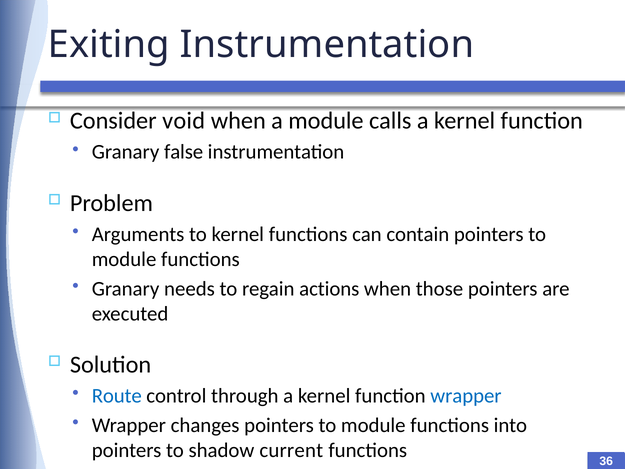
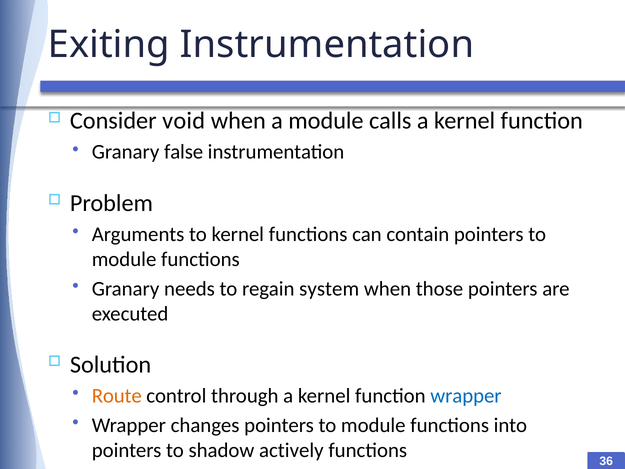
actions: actions -> system (329, 288)
Route colour: blue -> orange (117, 396)
current: current -> actively (291, 450)
